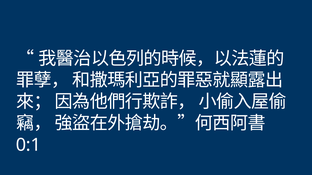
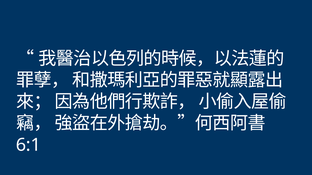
0:1: 0:1 -> 6:1 (28, 145)
